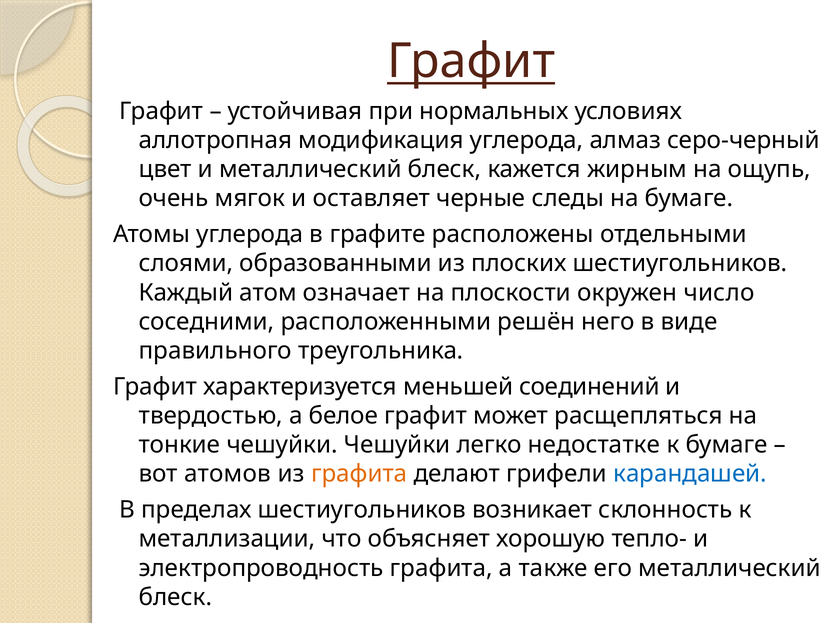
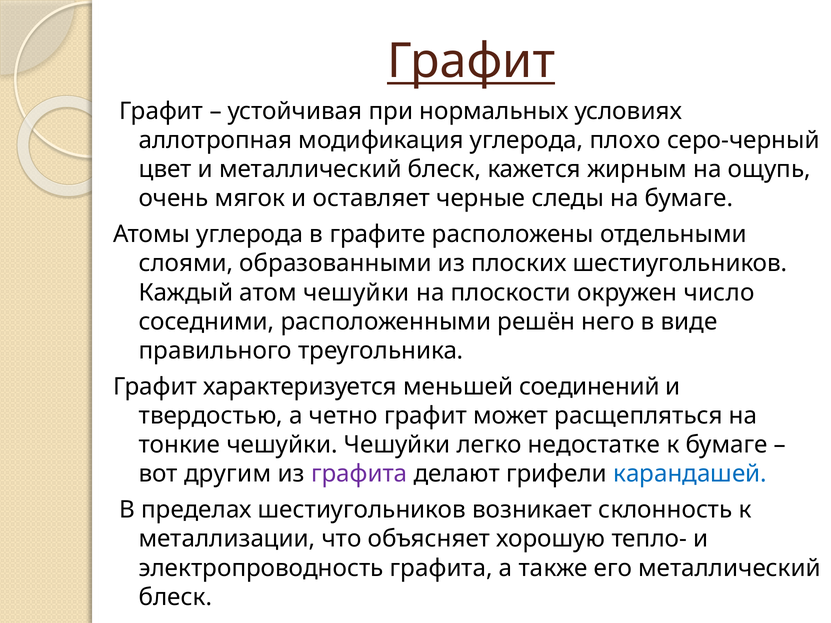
алмаз: алмаз -> плохо (625, 140)
атом означает: означает -> чешуйки (356, 293)
белое: белое -> четно (343, 416)
атомов: атомов -> другим (228, 474)
графита colour: orange -> purple (359, 474)
